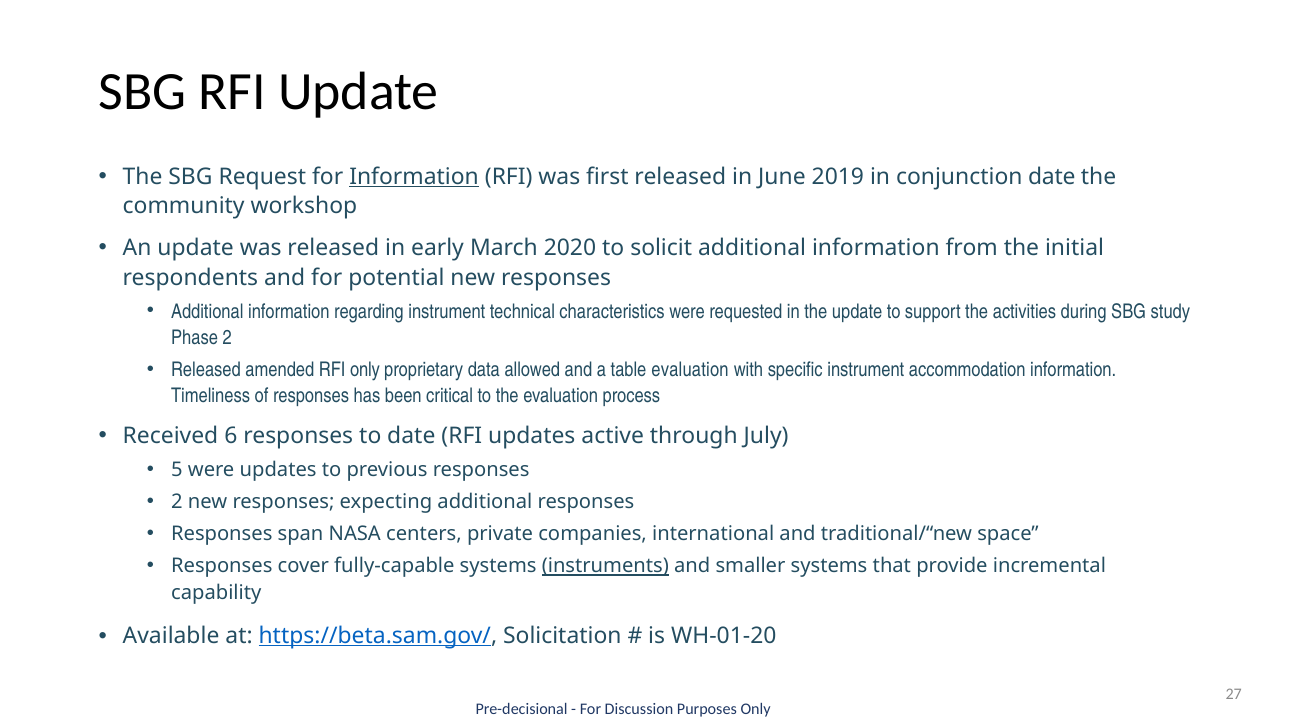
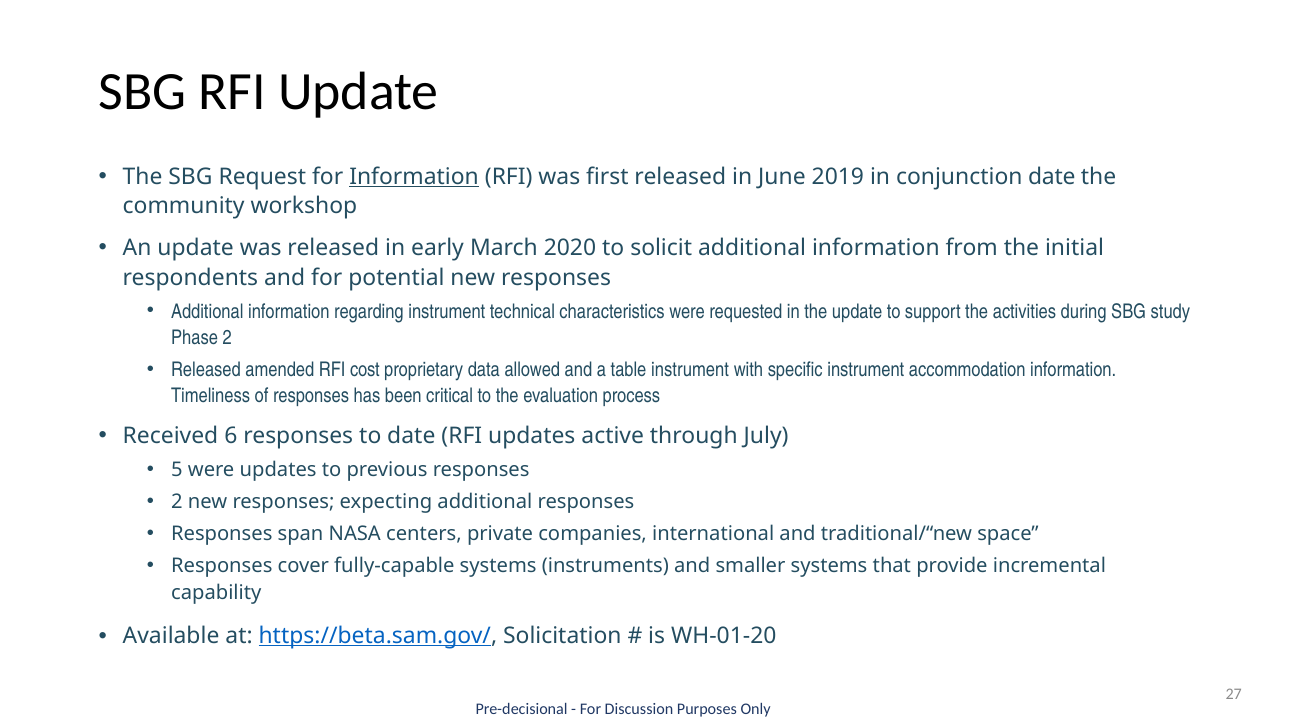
RFI only: only -> cost (365, 370)
table evaluation: evaluation -> instrument (690, 370)
instruments underline: present -> none (605, 566)
